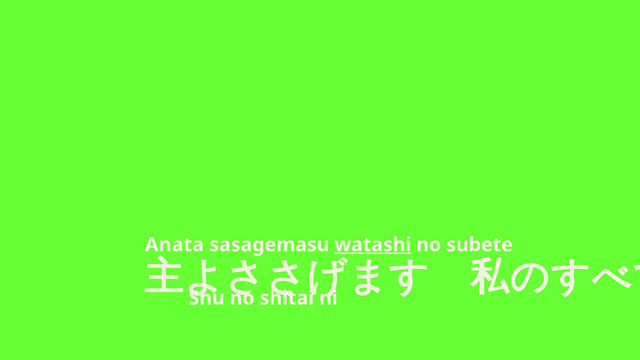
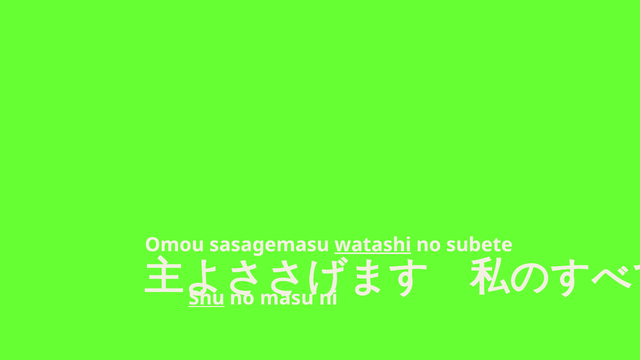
Anata: Anata -> Omou (175, 245)
Shu underline: none -> present (207, 298)
shitai: shitai -> masu (287, 298)
